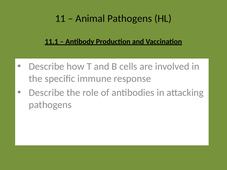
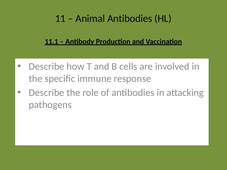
Animal Pathogens: Pathogens -> Antibodies (130, 19)
